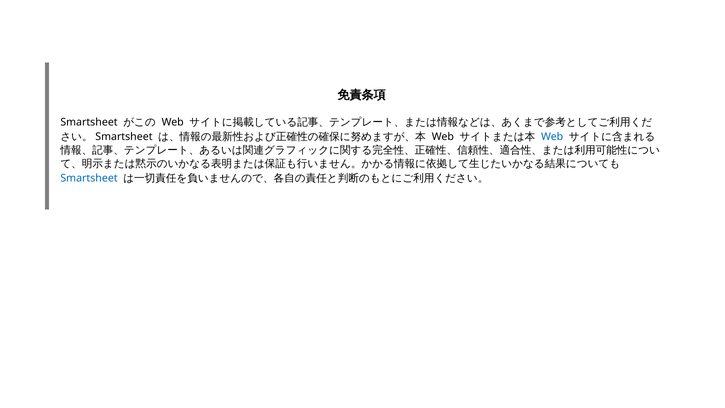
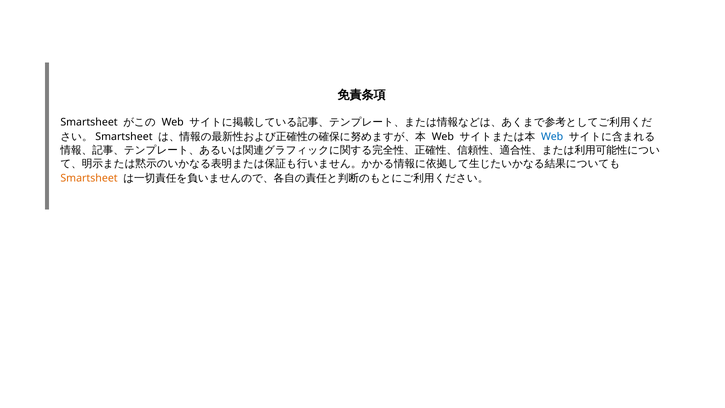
Smartsheet colour: blue -> orange (89, 178)
